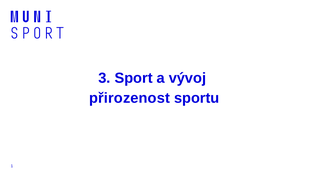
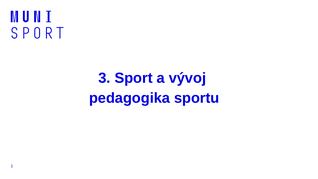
přirozenost: přirozenost -> pedagogika (130, 98)
